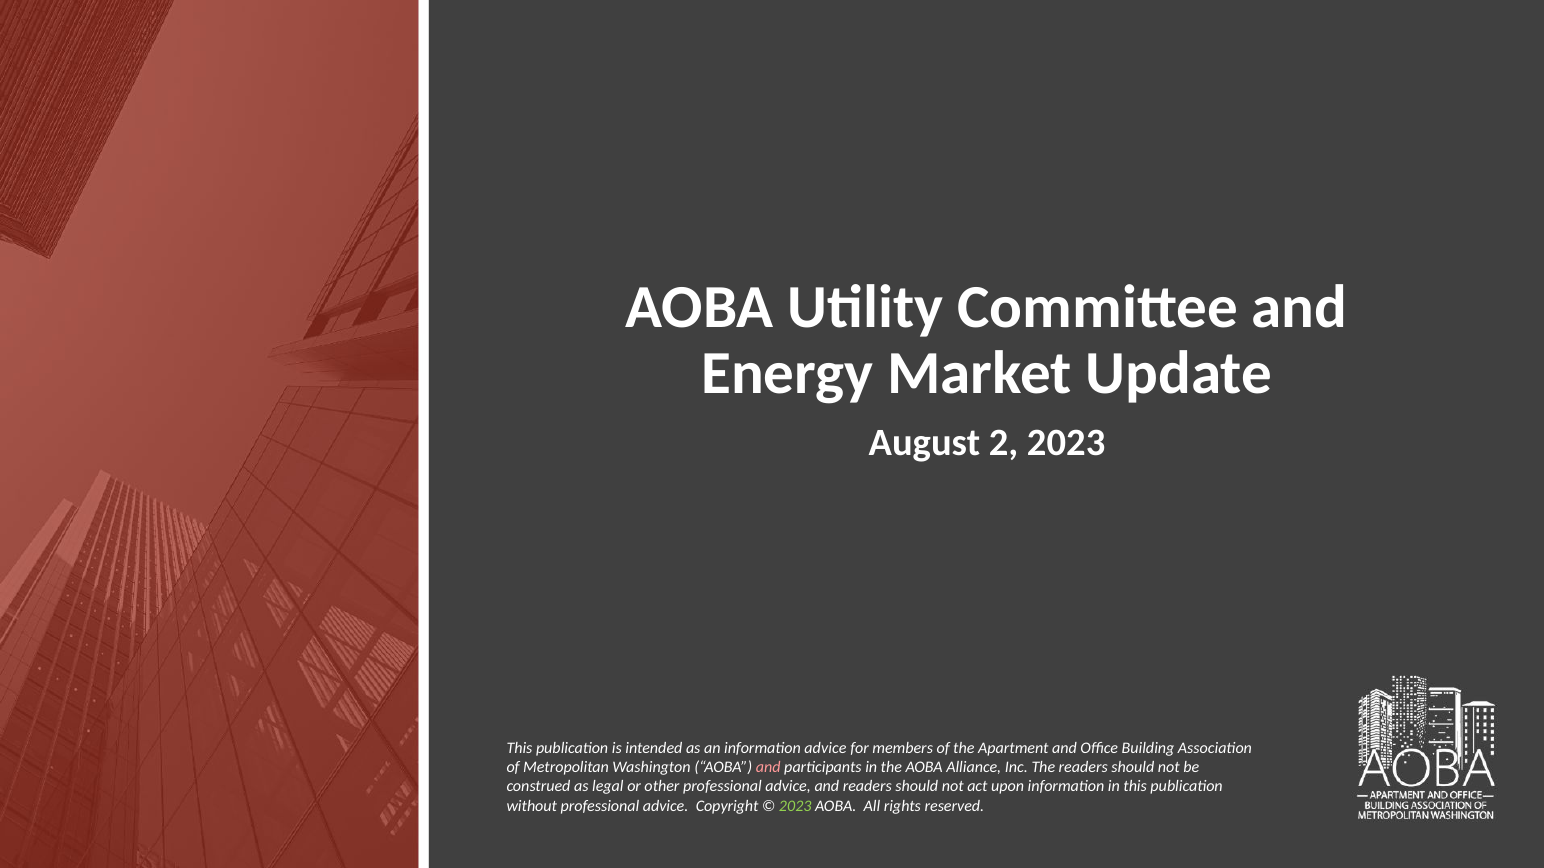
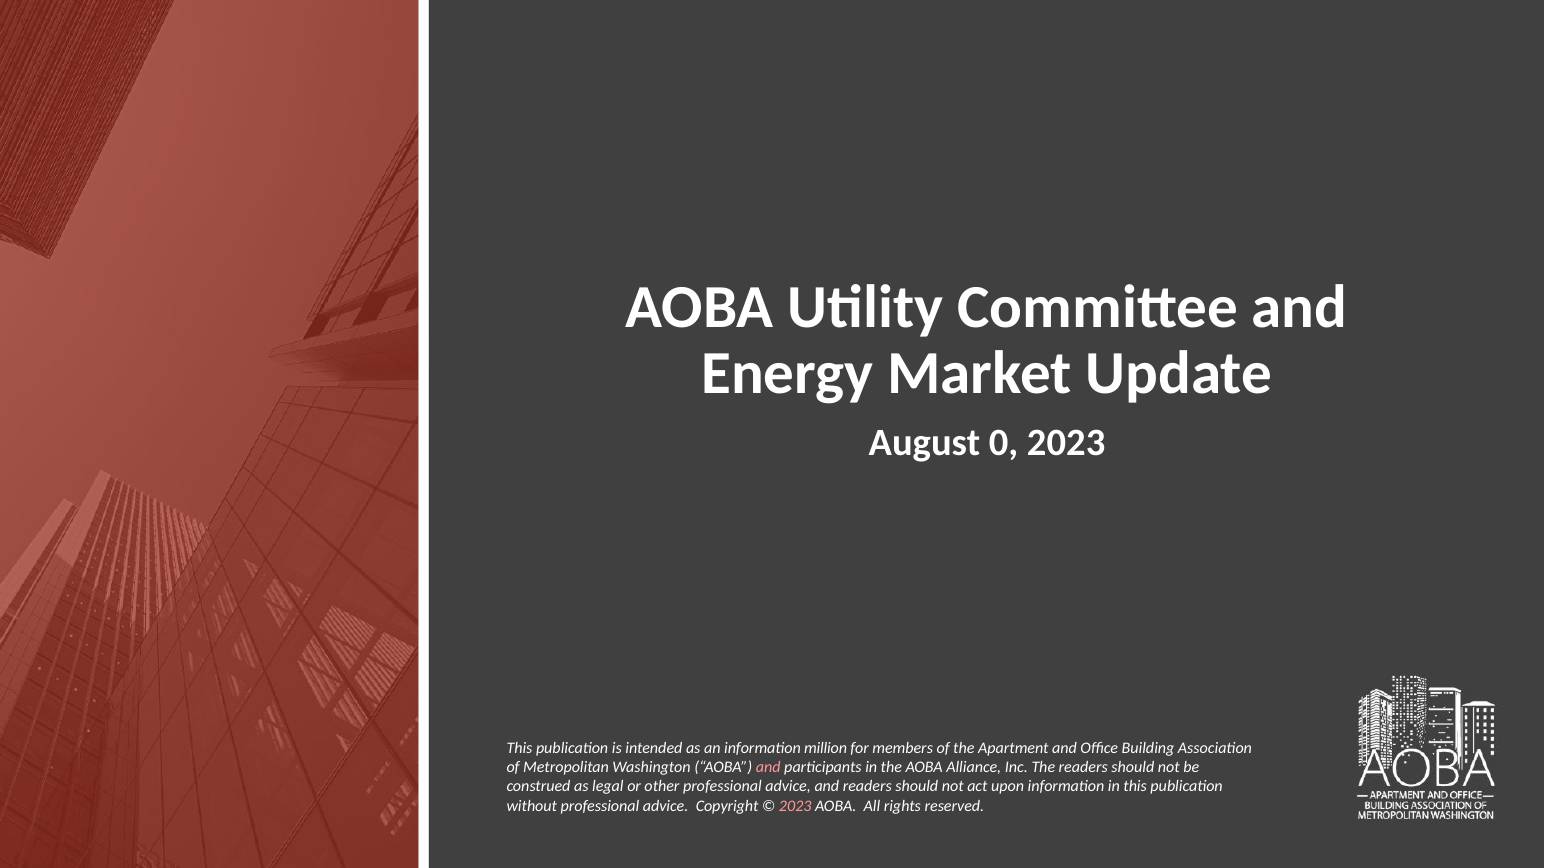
2: 2 -> 0 (1004, 443)
information advice: advice -> million (826, 748)
2023 colour: light green -> pink (795, 806)
